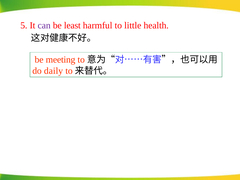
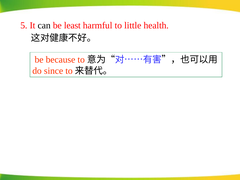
can colour: purple -> black (44, 25)
meeting: meeting -> because (61, 60)
daily: daily -> since (54, 71)
